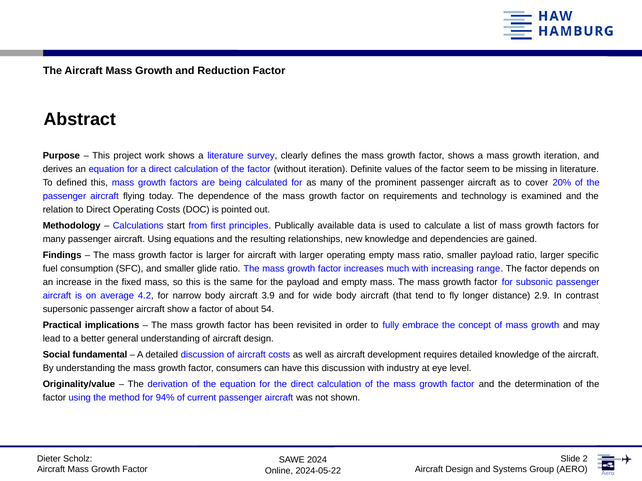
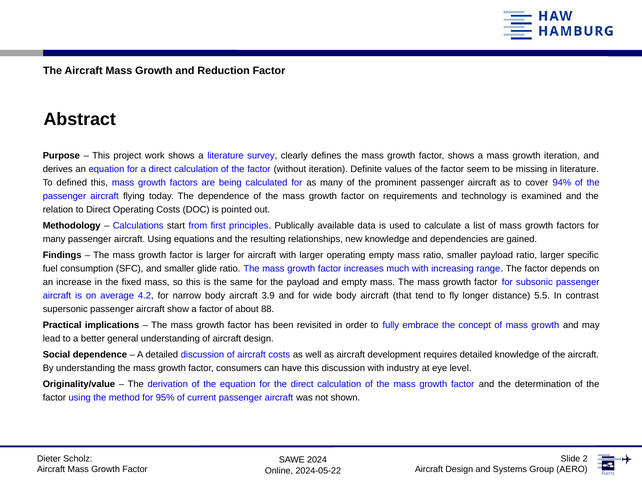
20%: 20% -> 94% (562, 183)
2.9: 2.9 -> 5.5 (542, 296)
54: 54 -> 88 (268, 309)
Social fundamental: fundamental -> dependence (100, 355)
94%: 94% -> 95% (165, 398)
